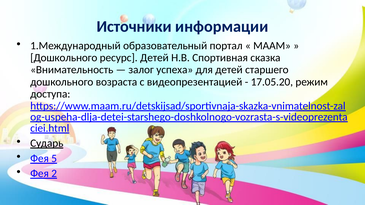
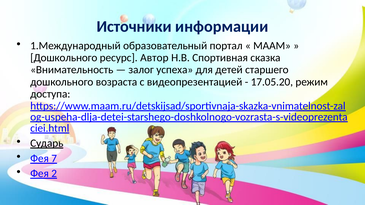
ресурс Детей: Детей -> Автор (154, 58)
5: 5 -> 7 (54, 159)
